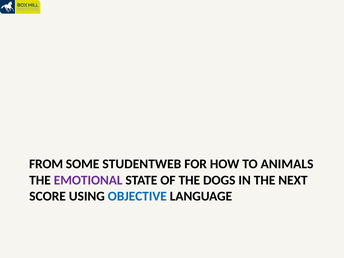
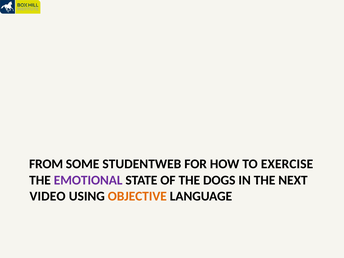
ANIMALS: ANIMALS -> EXERCISE (287, 164)
SCORE: SCORE -> VIDEO (47, 196)
OBJECTIVE colour: blue -> orange (137, 196)
